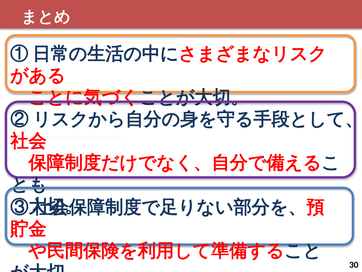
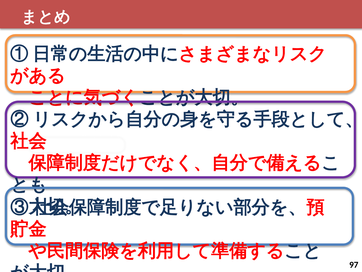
30: 30 -> 97 (354, 264)
